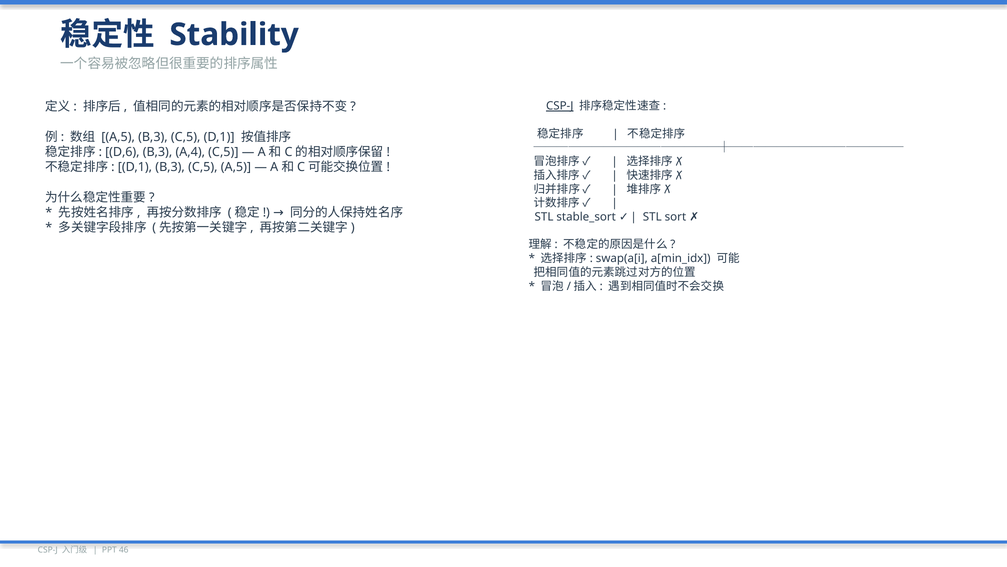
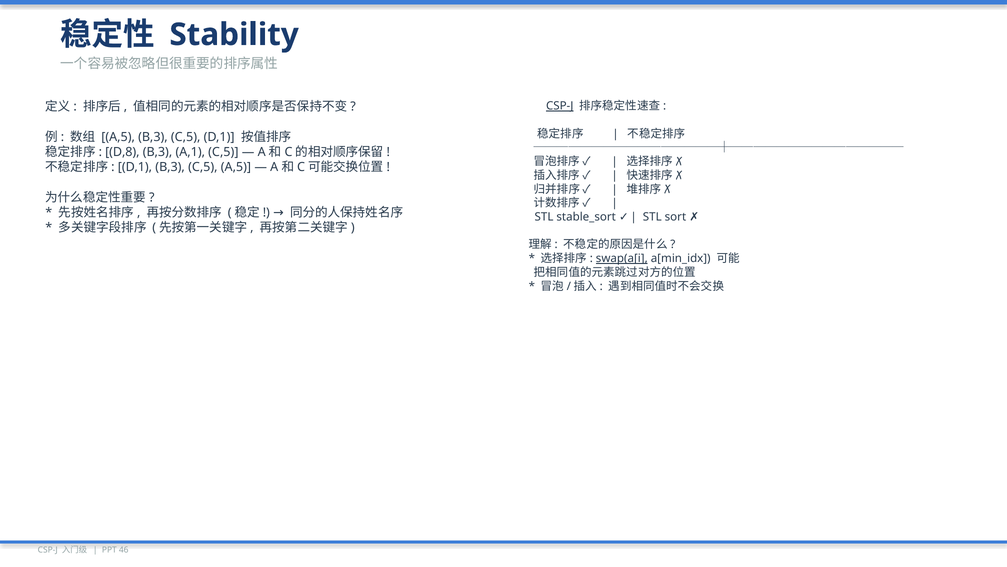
D,6: D,6 -> D,8 (122, 152)
A,4: A,4 -> A,1 (190, 152)
swap(a[i underline: none -> present (622, 258)
